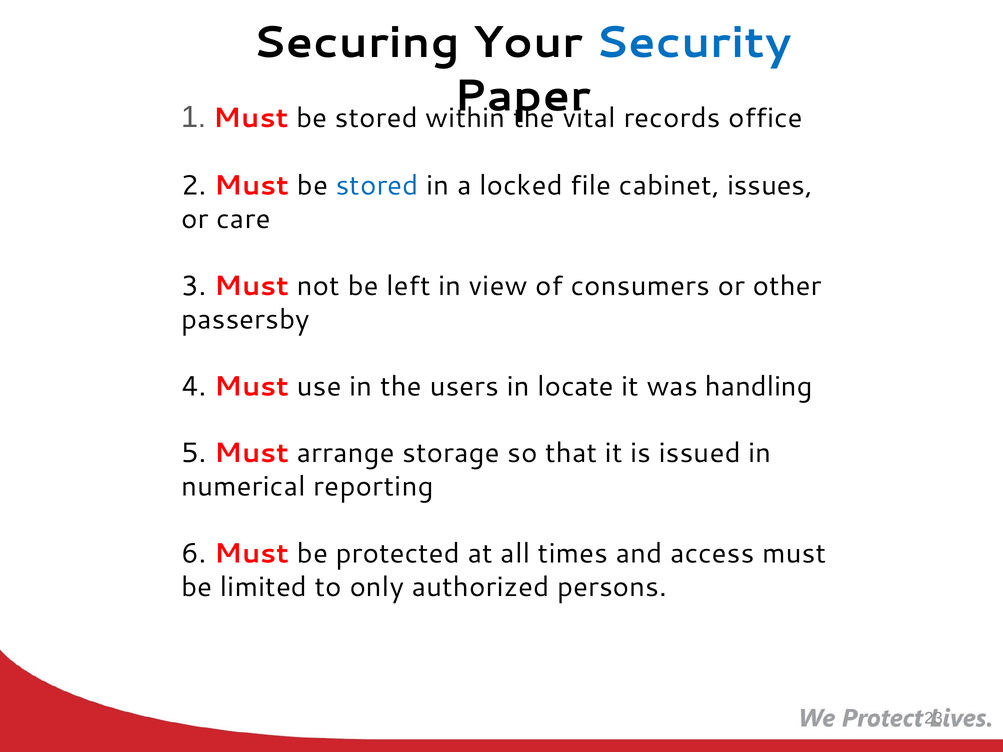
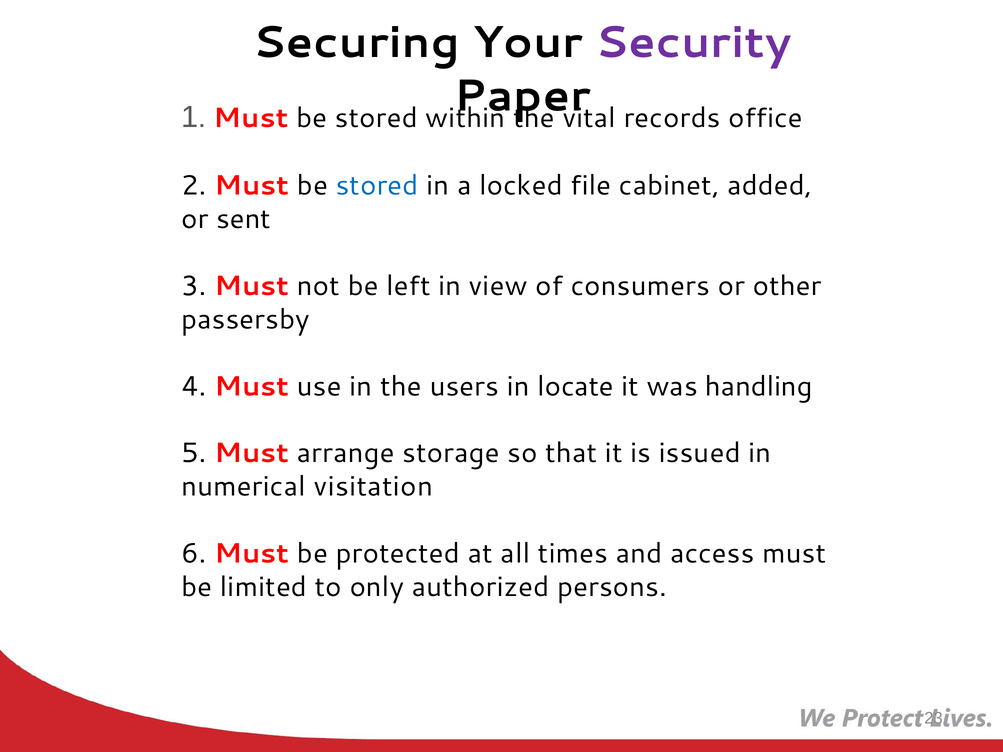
Security colour: blue -> purple (693, 42)
issues: issues -> added (770, 186)
care: care -> sent (244, 219)
reporting: reporting -> visitation (373, 487)
